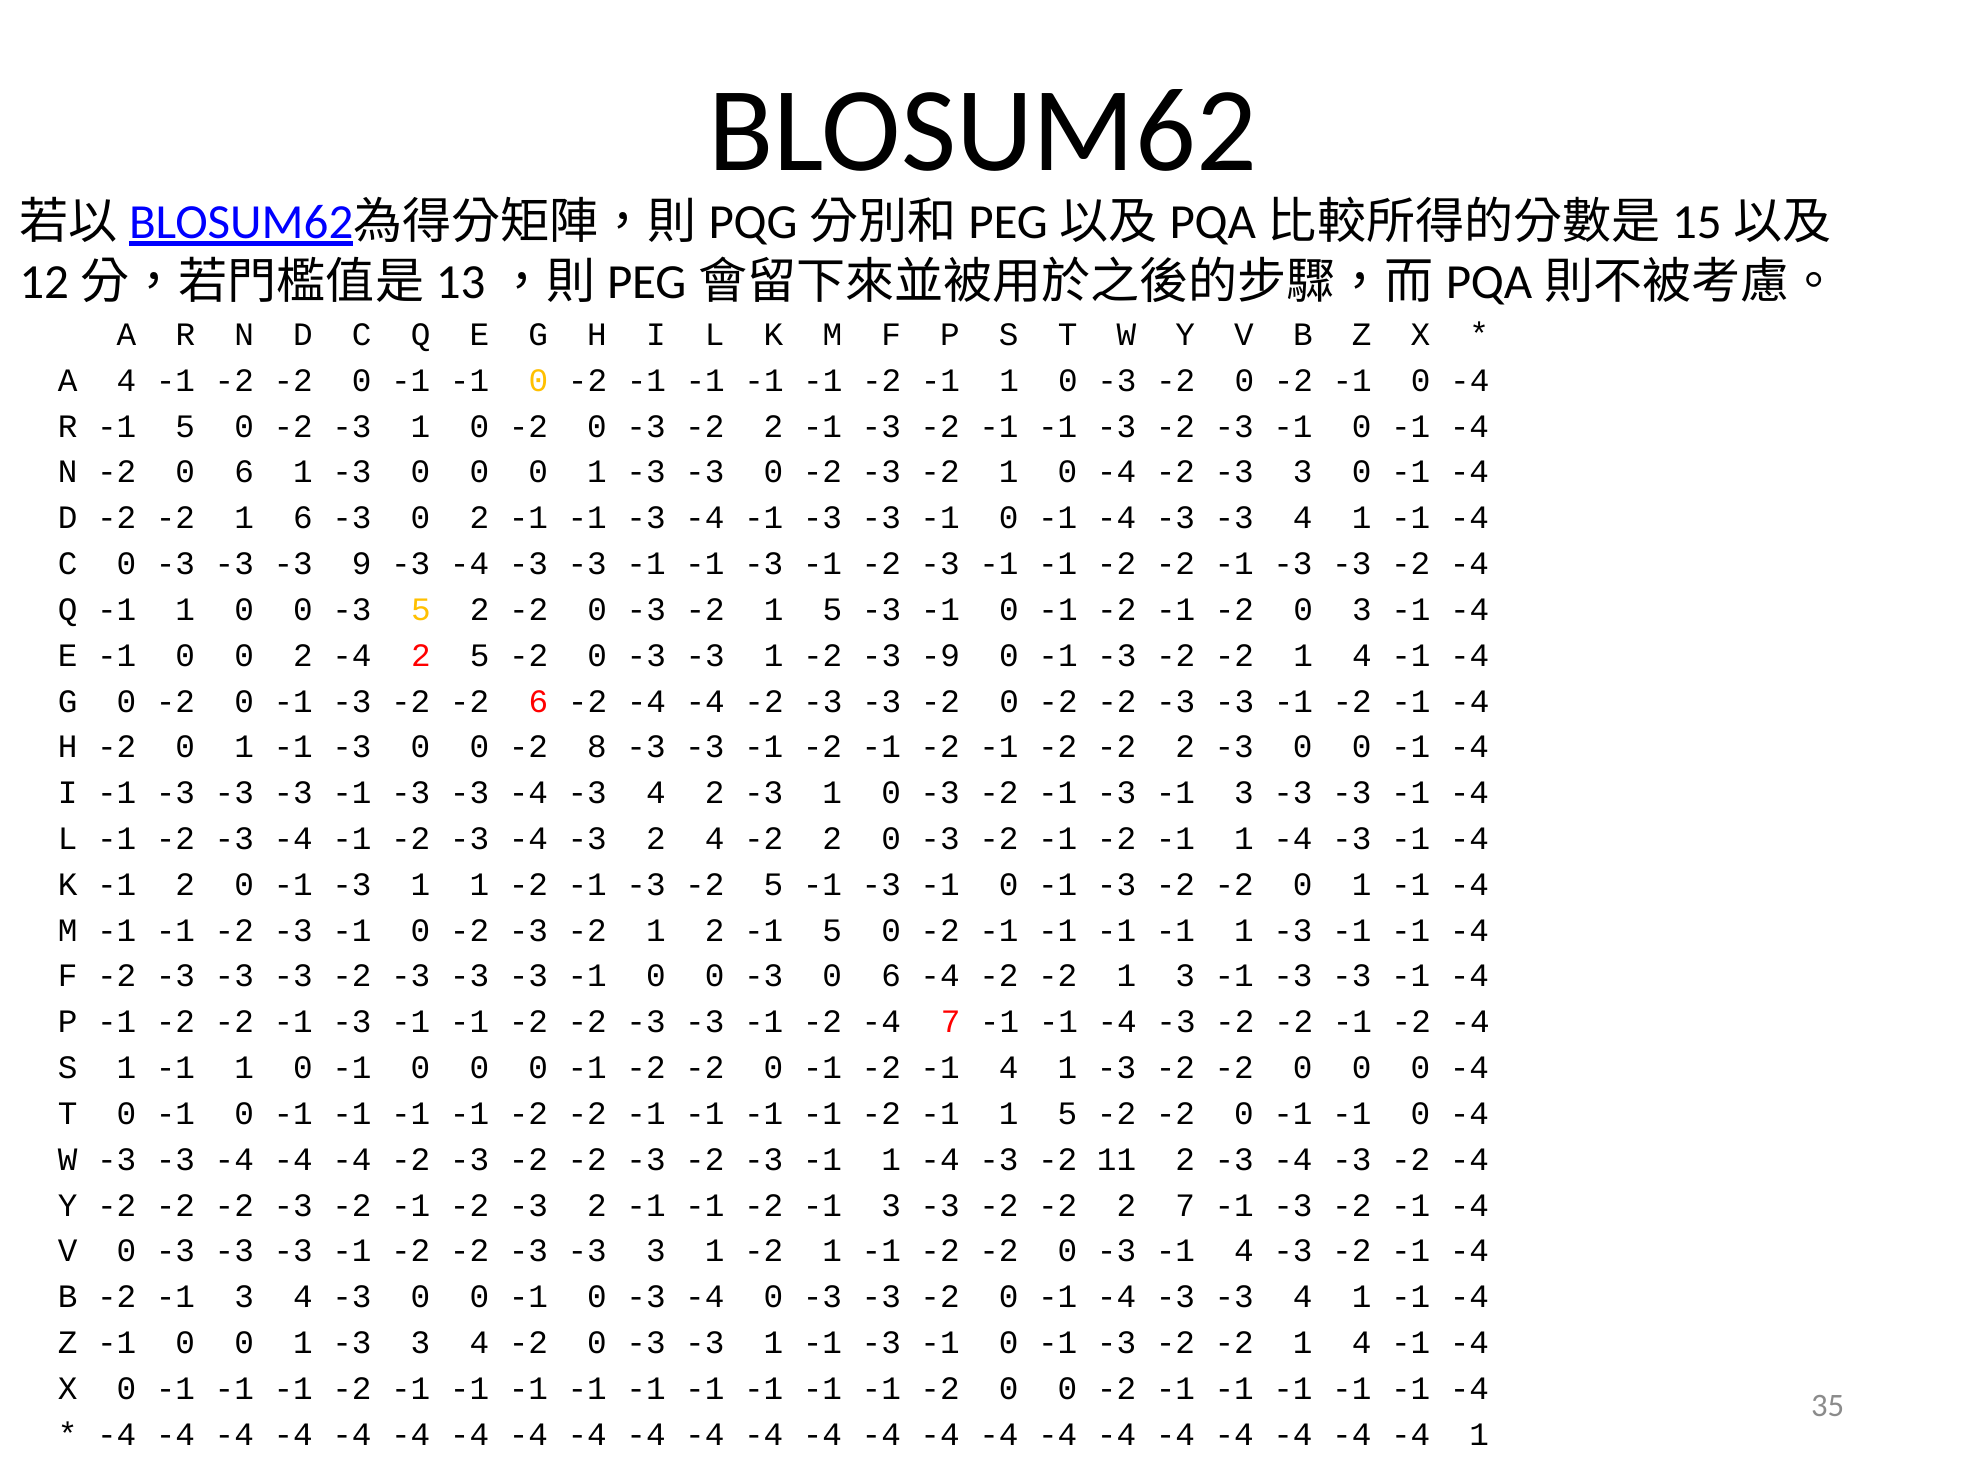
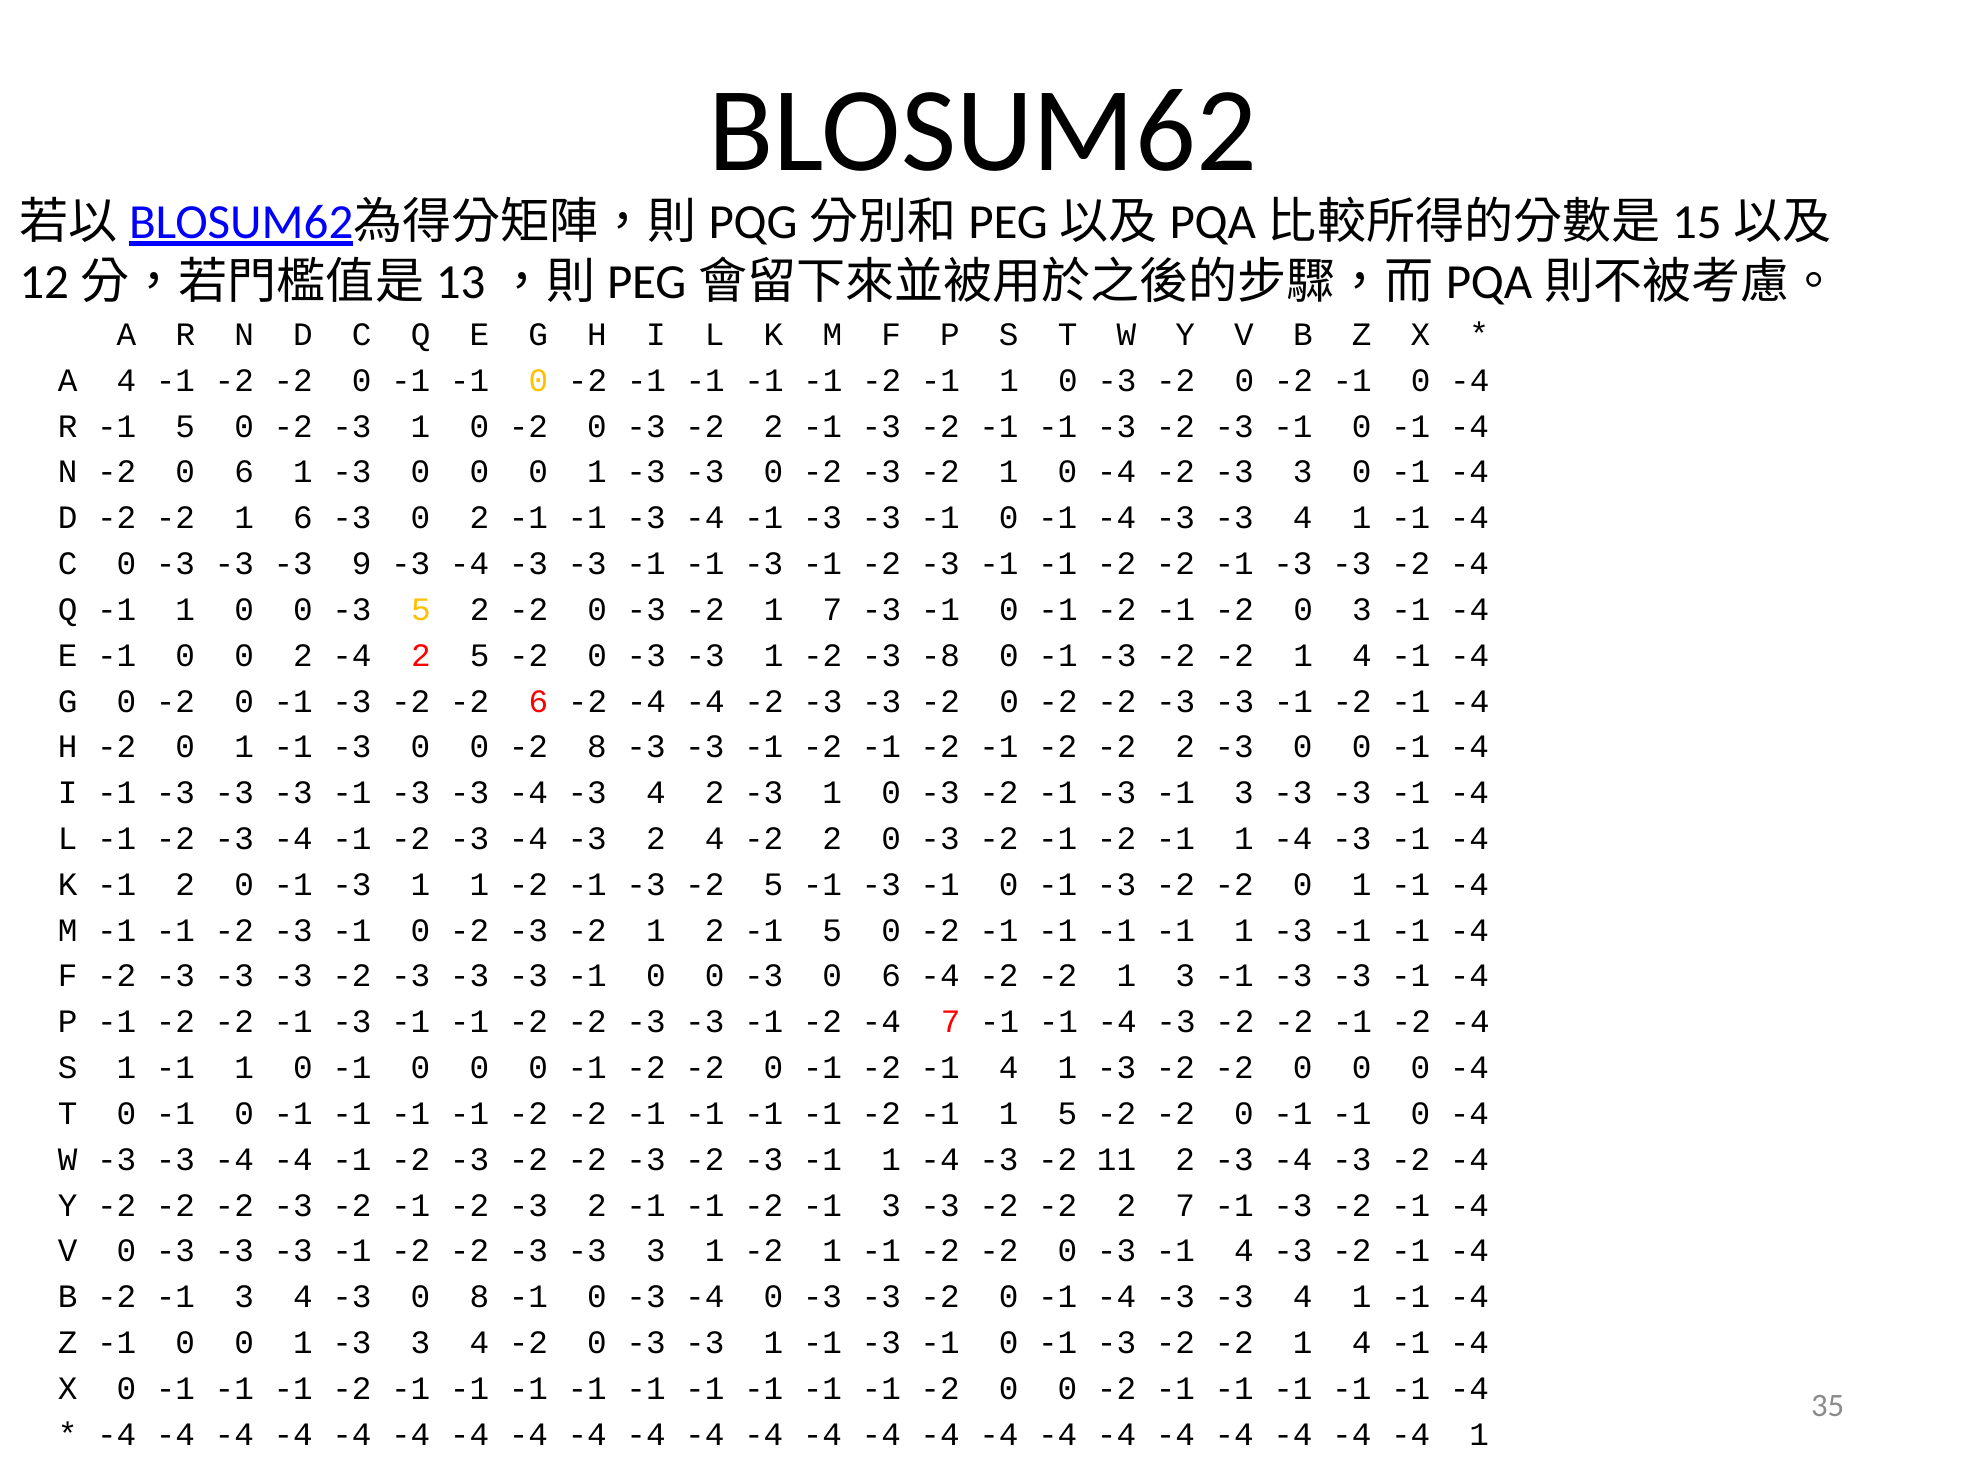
-2 1 5: 5 -> 7 (833, 609)
-9: -9 -> -8 (940, 655)
-3 -4 -4 -4: -4 -> -1 (352, 1159)
4 -3 0 0: 0 -> 8 (479, 1296)
